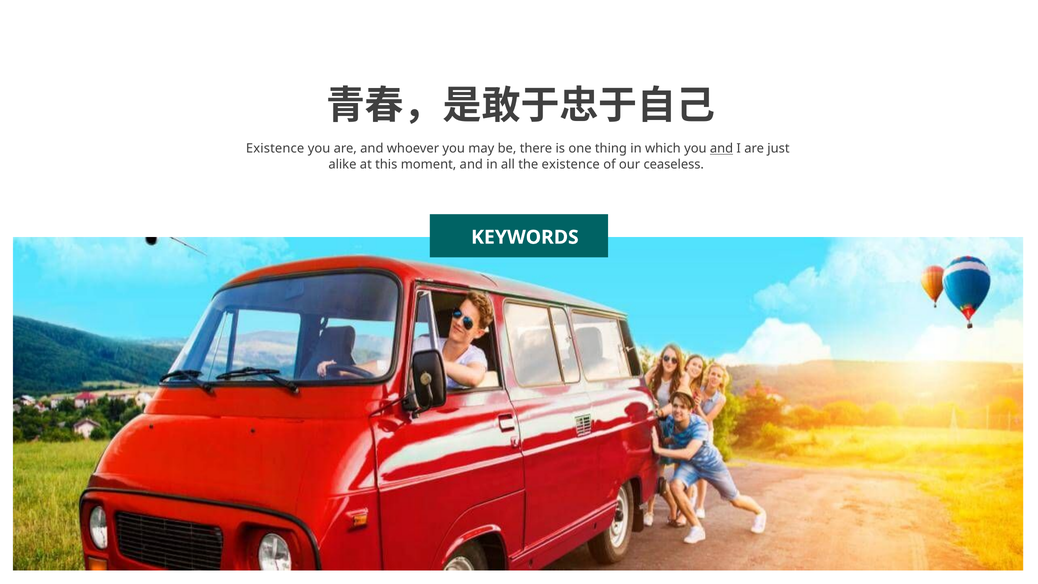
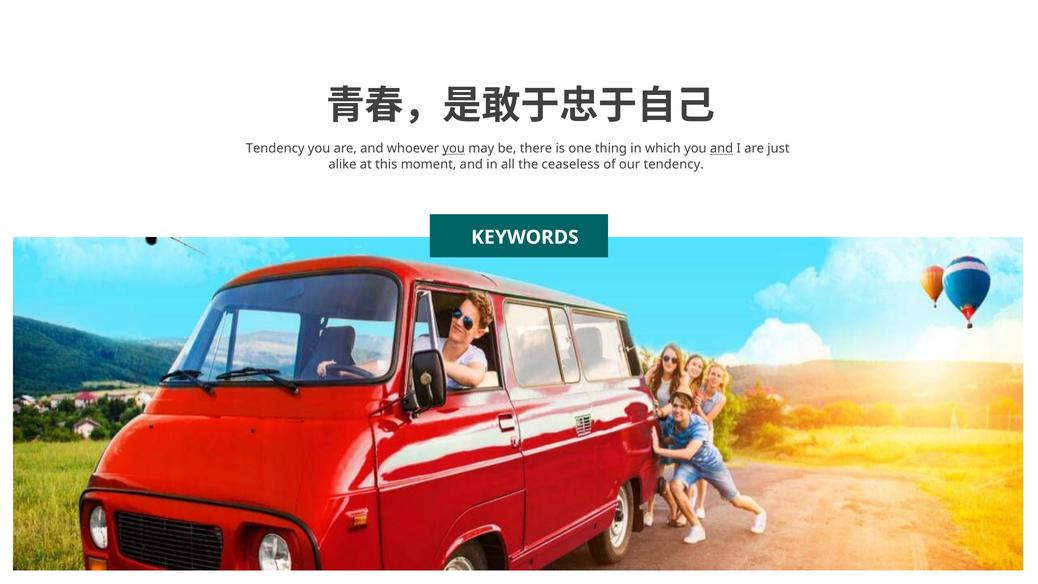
Existence: Existence -> Tendency (275, 149)
you underline: none -> present (454, 149)
the existence: existence -> ceaseless (571, 164)
our ceaseless: ceaseless -> tendency (674, 164)
